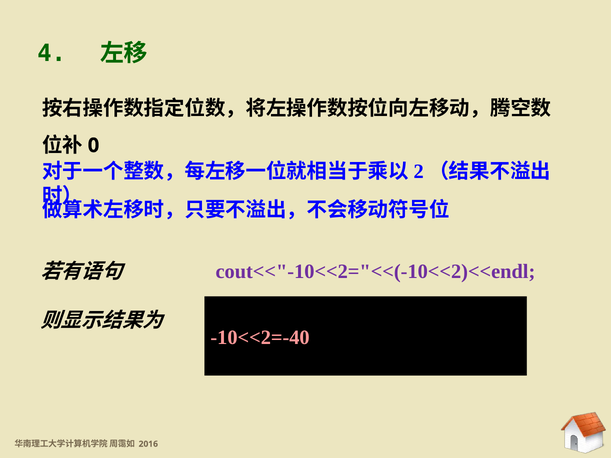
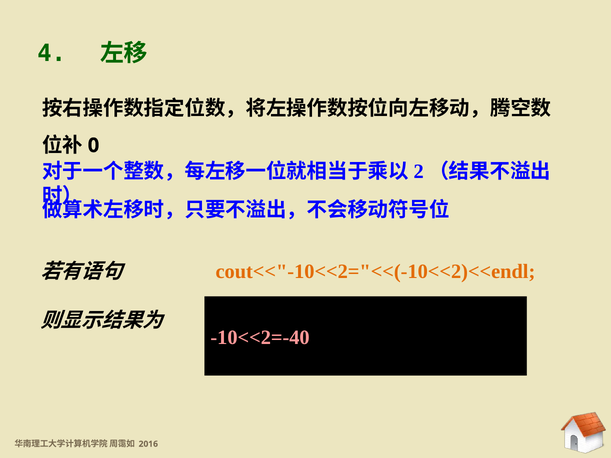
cout<<"-10<<2="<<(-10<<2)<<endl colour: purple -> orange (375, 272)
